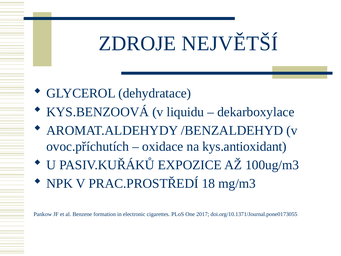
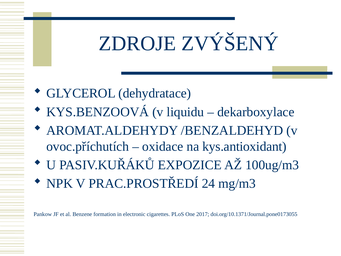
NEJVĚTŠÍ: NEJVĚTŠÍ -> ZVÝŠENÝ (230, 44)
18: 18 -> 24 (208, 183)
